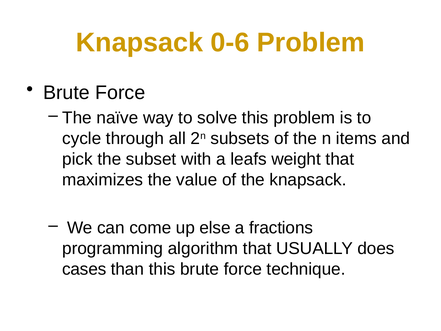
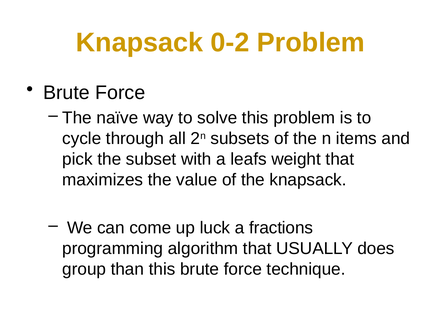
0-6: 0-6 -> 0-2 (230, 43)
else: else -> luck (215, 228)
cases: cases -> group (84, 269)
